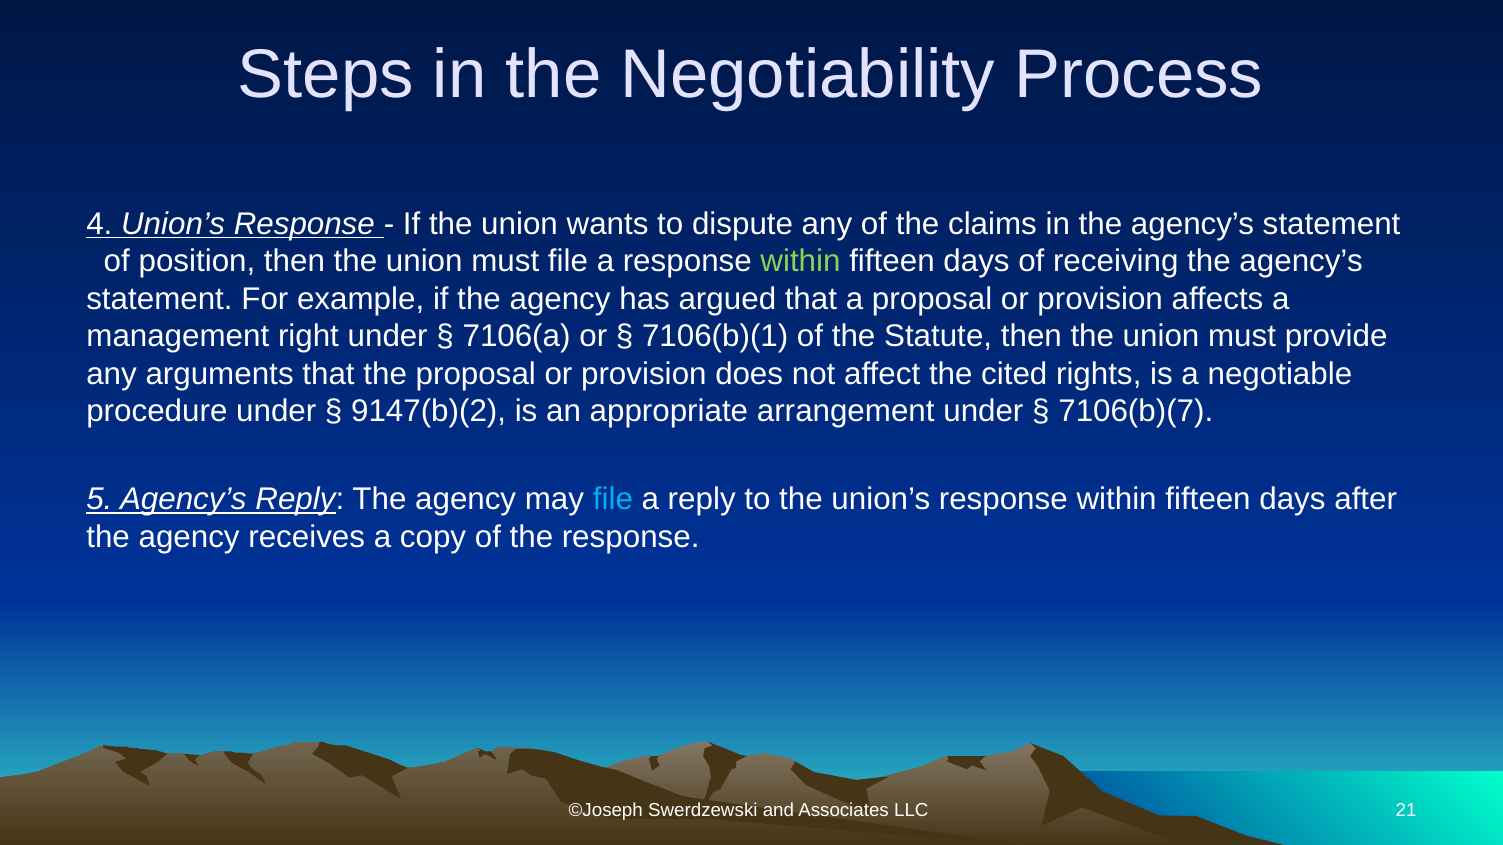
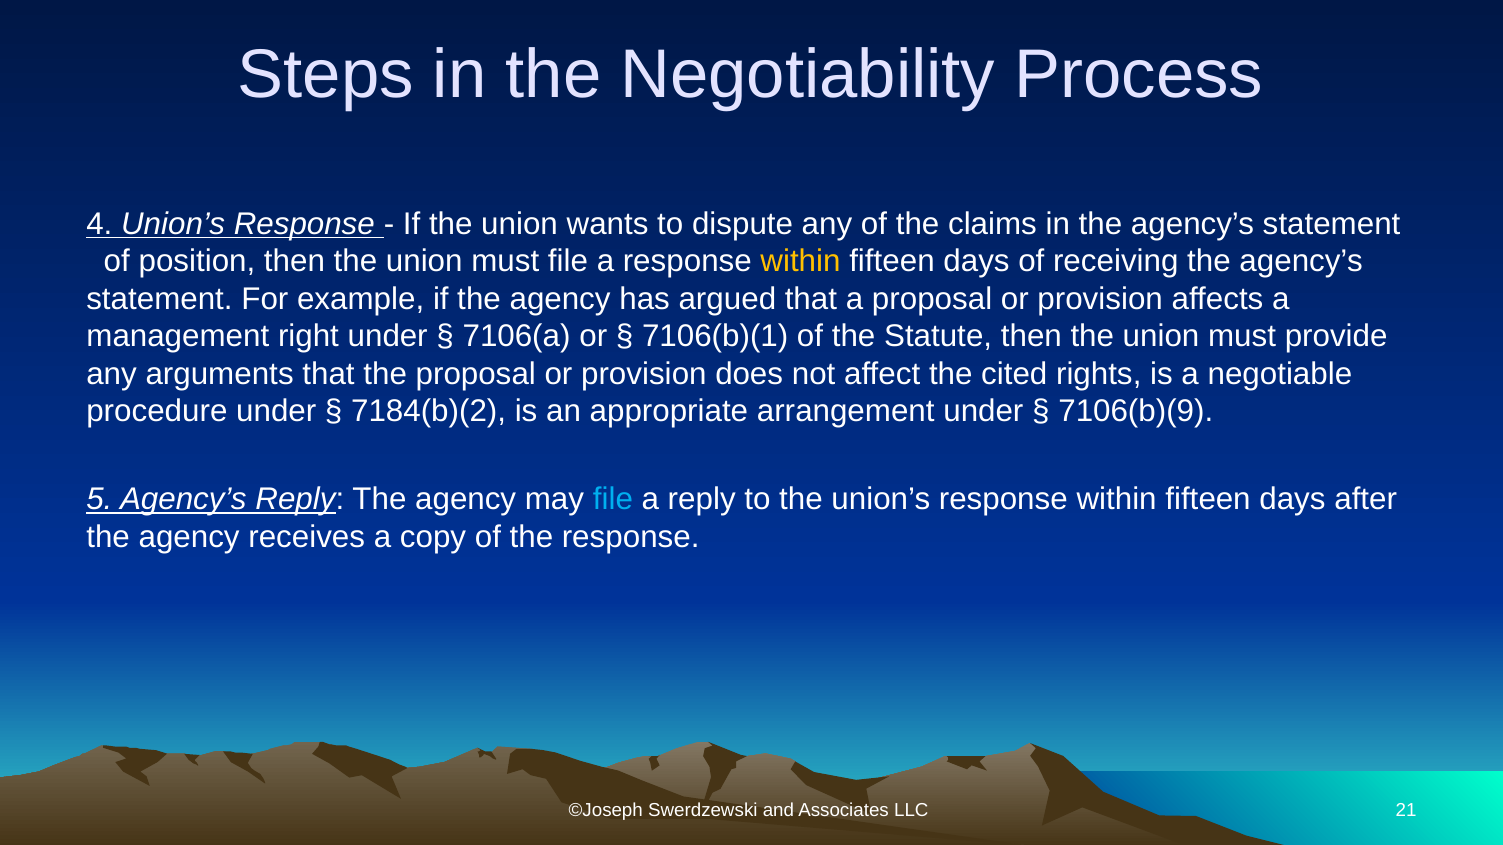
within colour: light green -> yellow (800, 261)
9147(b)(2: 9147(b)(2 -> 7184(b)(2 (429, 412)
7106(b)(7: 7106(b)(7 -> 7106(b)(9 (1136, 412)
